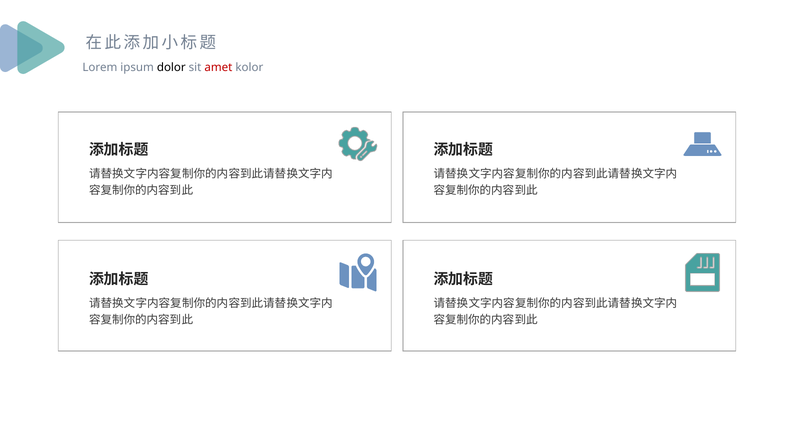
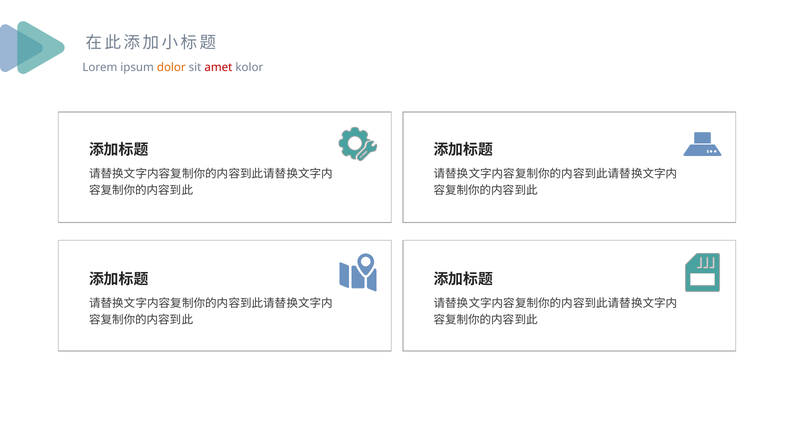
dolor colour: black -> orange (171, 67)
